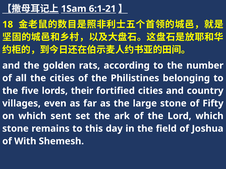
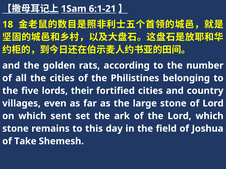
of Fifty: Fifty -> Lord (213, 104)
With: With -> Take (25, 142)
